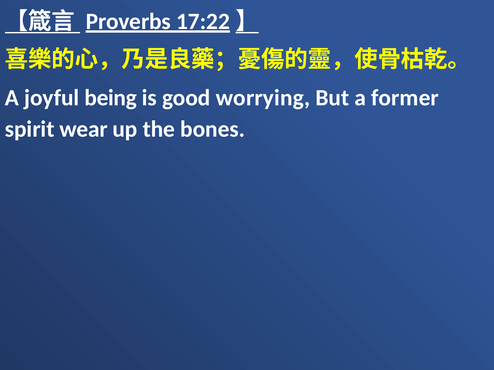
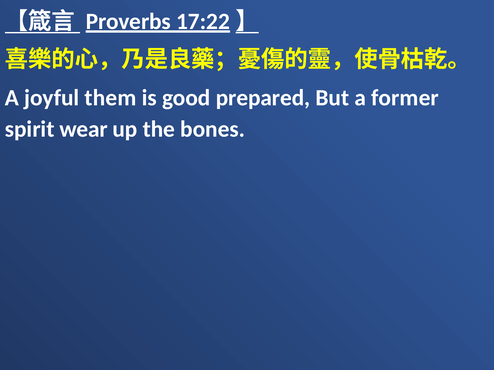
being: being -> them (110, 98)
worrying: worrying -> prepared (263, 98)
